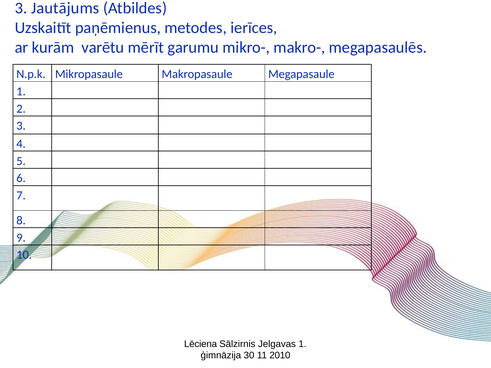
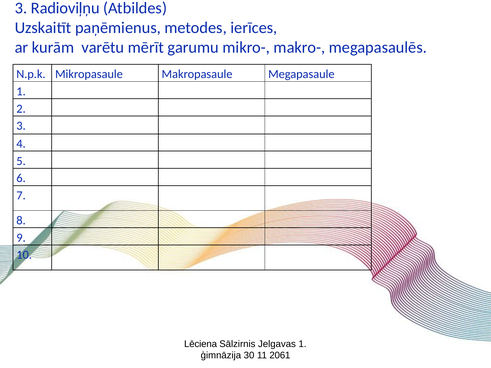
Jautājums: Jautājums -> Radioviļņu (65, 8)
2010: 2010 -> 2061 (280, 356)
